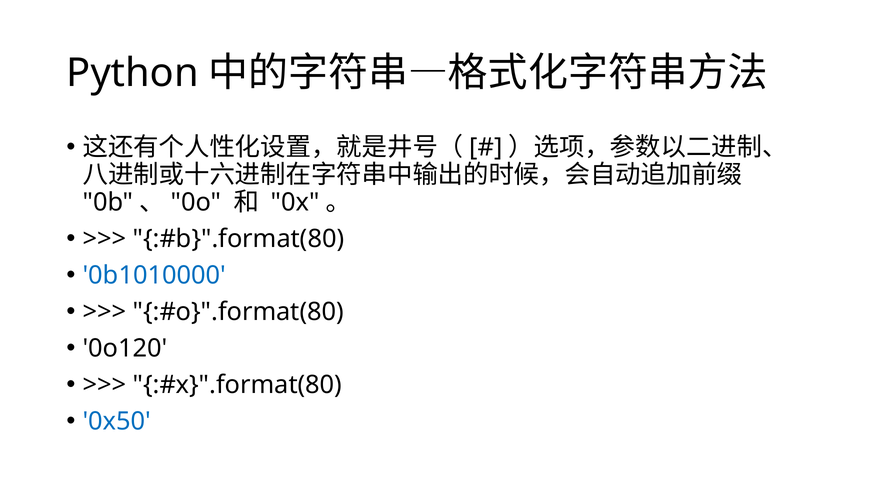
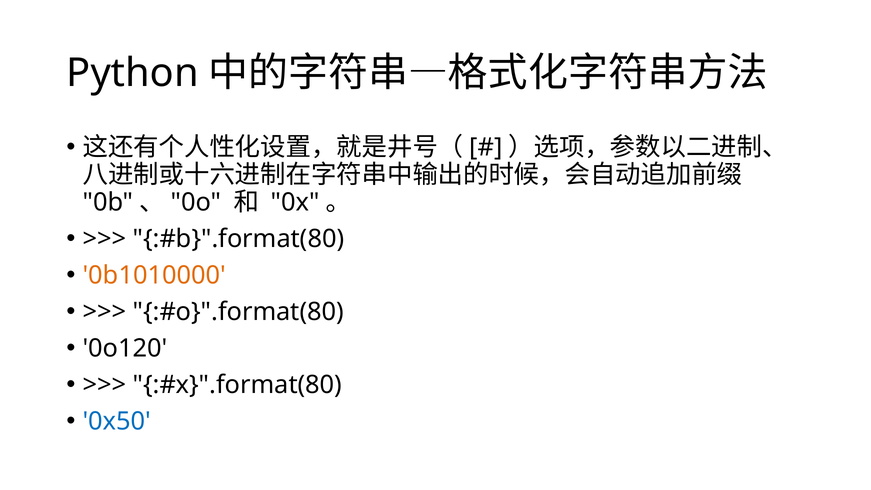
0b1010000 colour: blue -> orange (154, 275)
